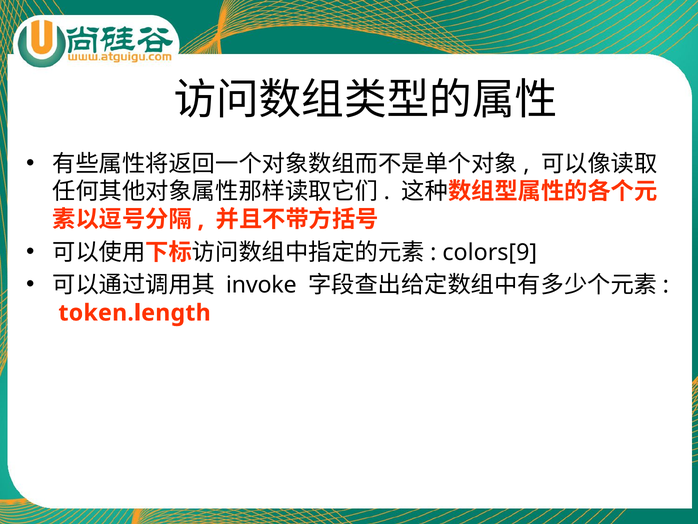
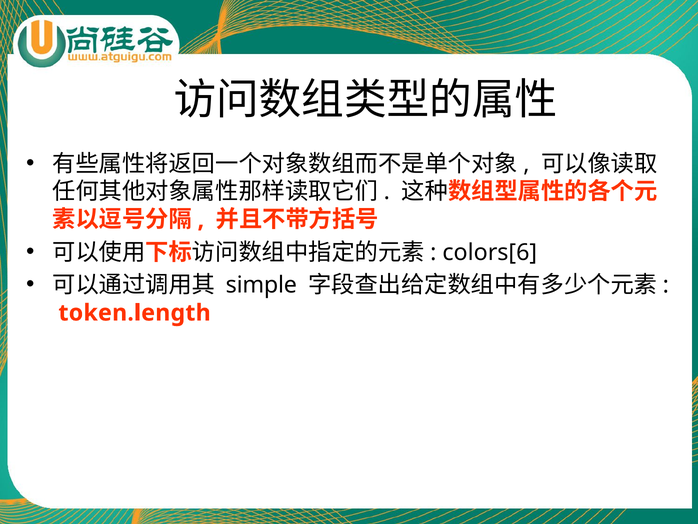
colors[9: colors[9 -> colors[6 (490, 252)
invoke: invoke -> simple (261, 285)
